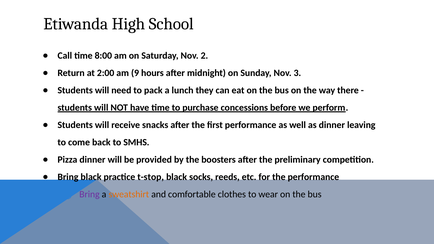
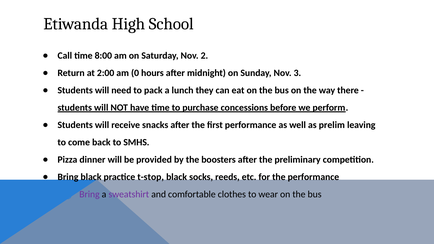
9: 9 -> 0 (135, 73)
as dinner: dinner -> prelim (332, 125)
sweatshirt colour: orange -> purple (129, 194)
